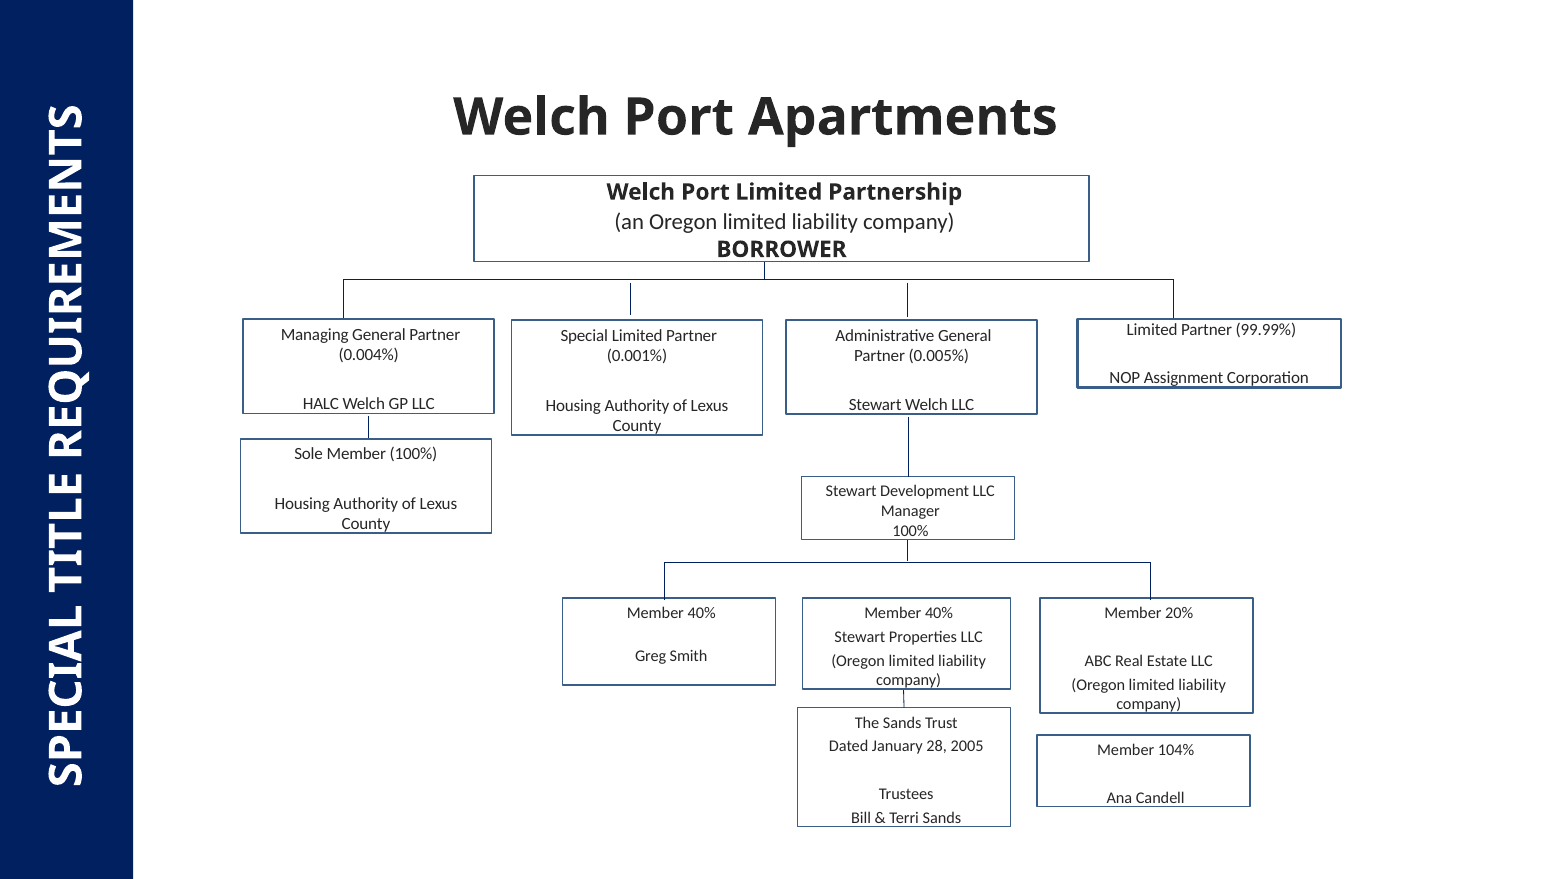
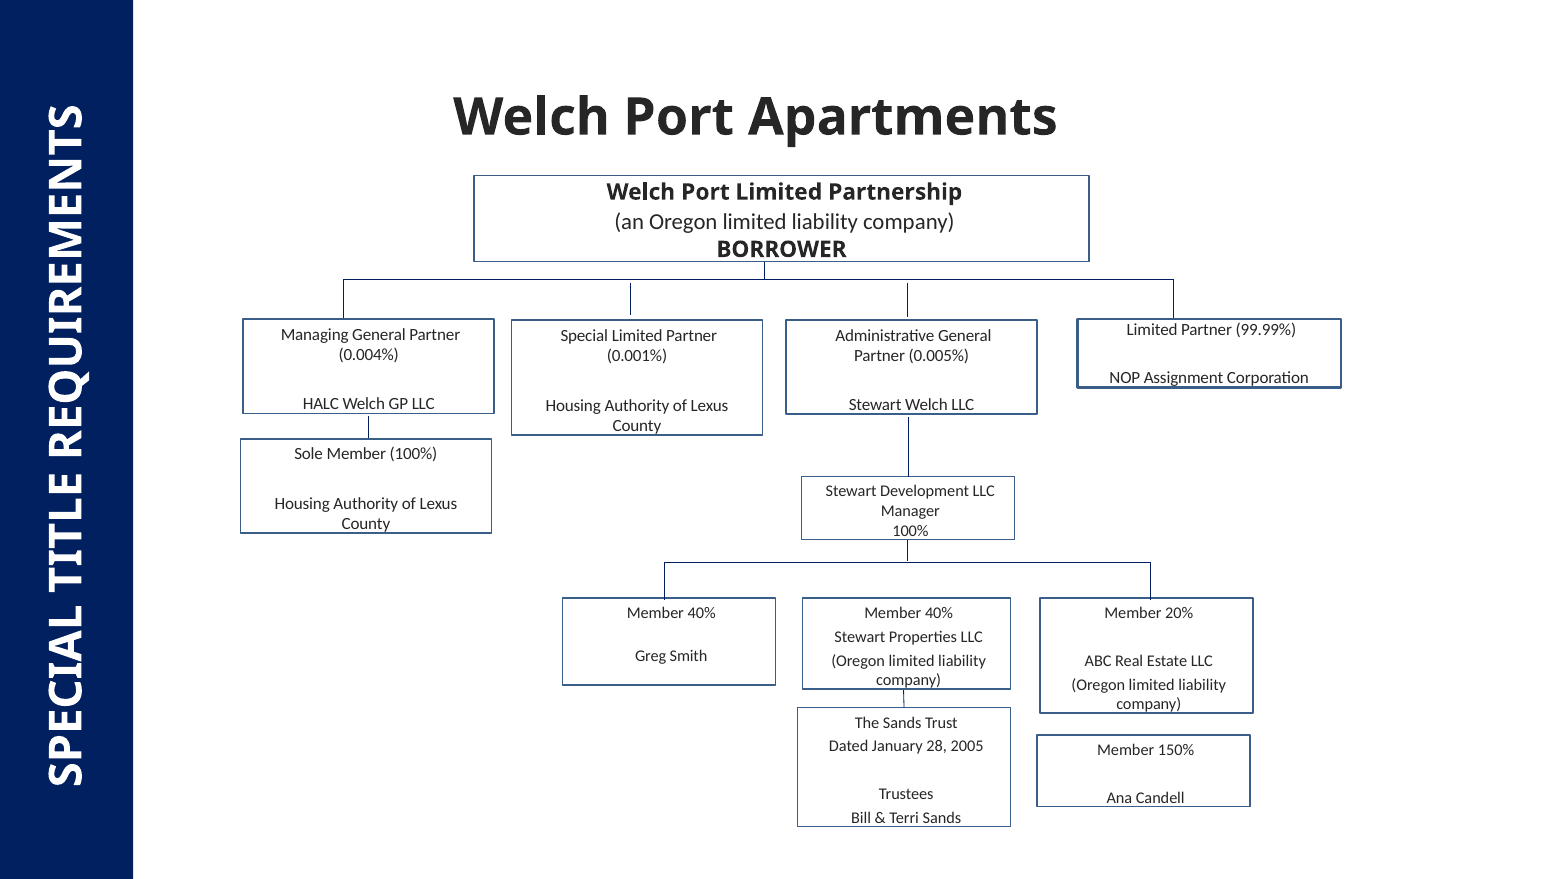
104%: 104% -> 150% (1176, 750)
